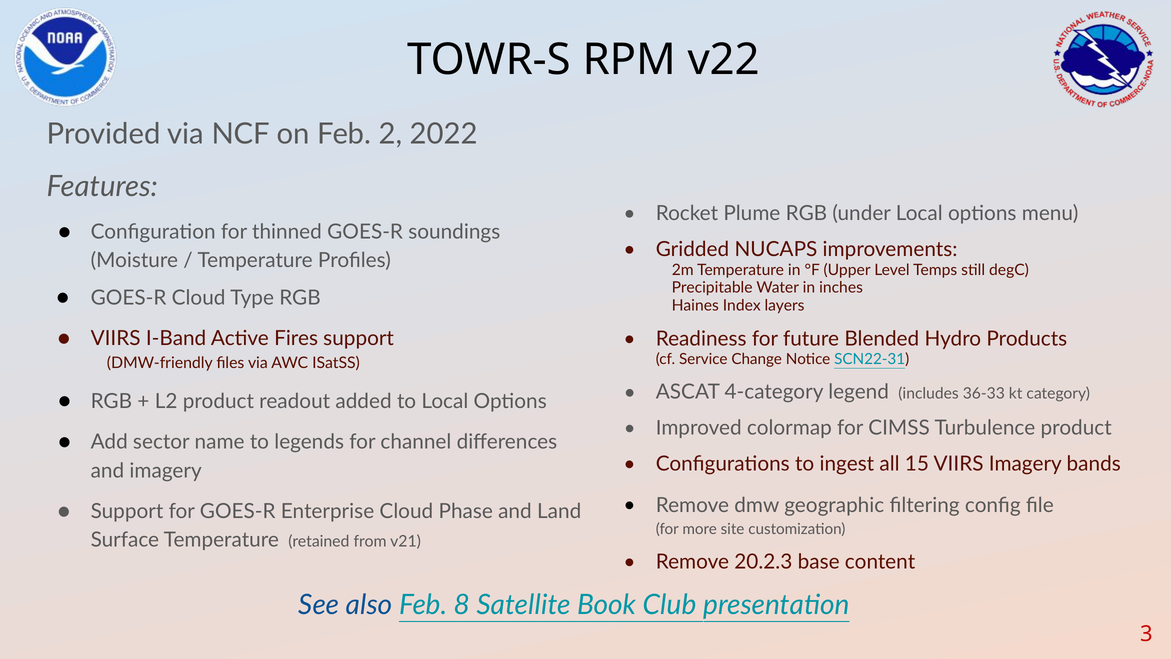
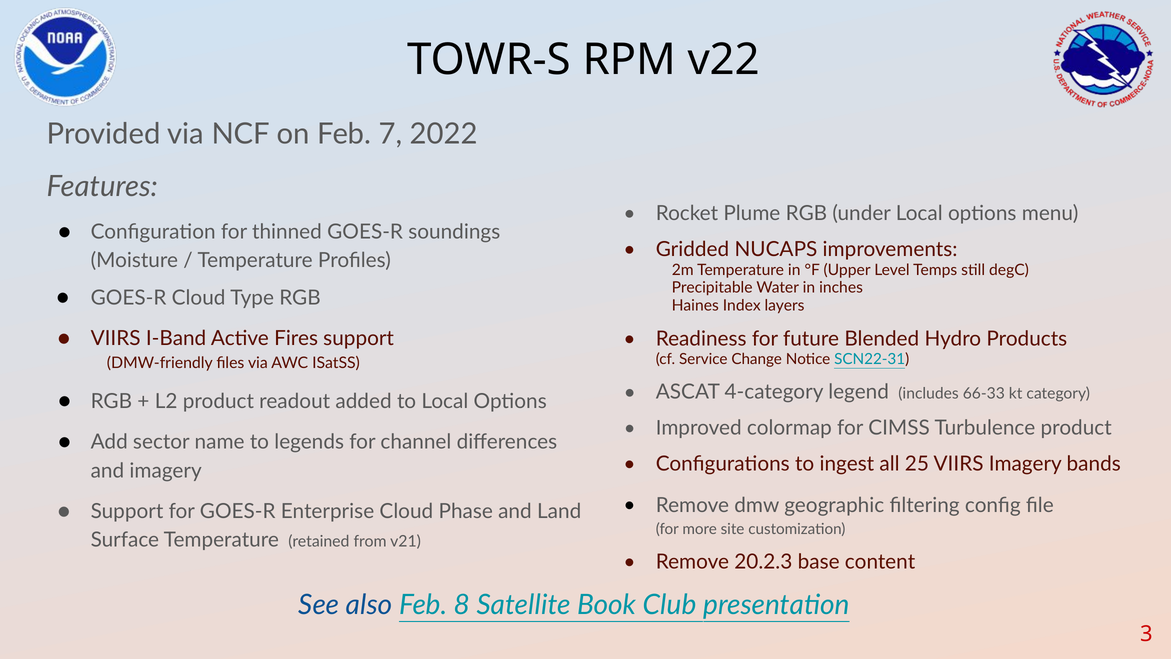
2: 2 -> 7 (391, 134)
36-33: 36-33 -> 66-33 (984, 394)
15: 15 -> 25 (917, 464)
